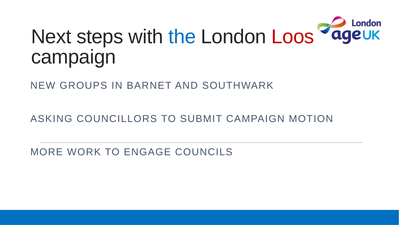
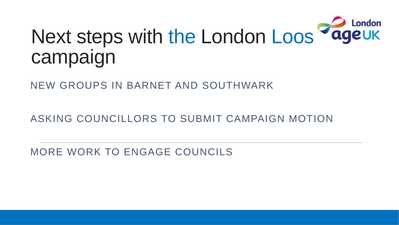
Loos colour: red -> blue (293, 37)
